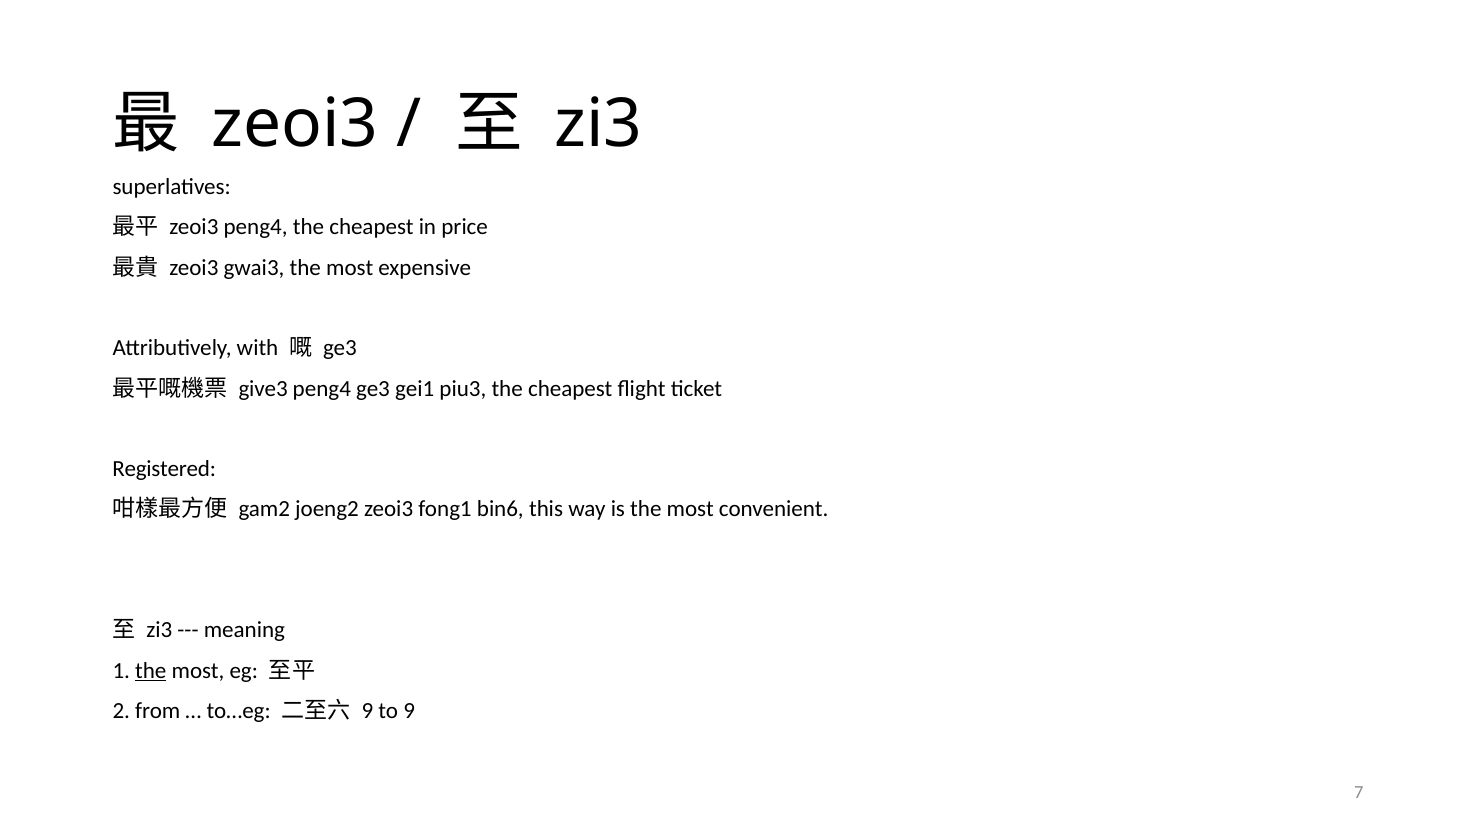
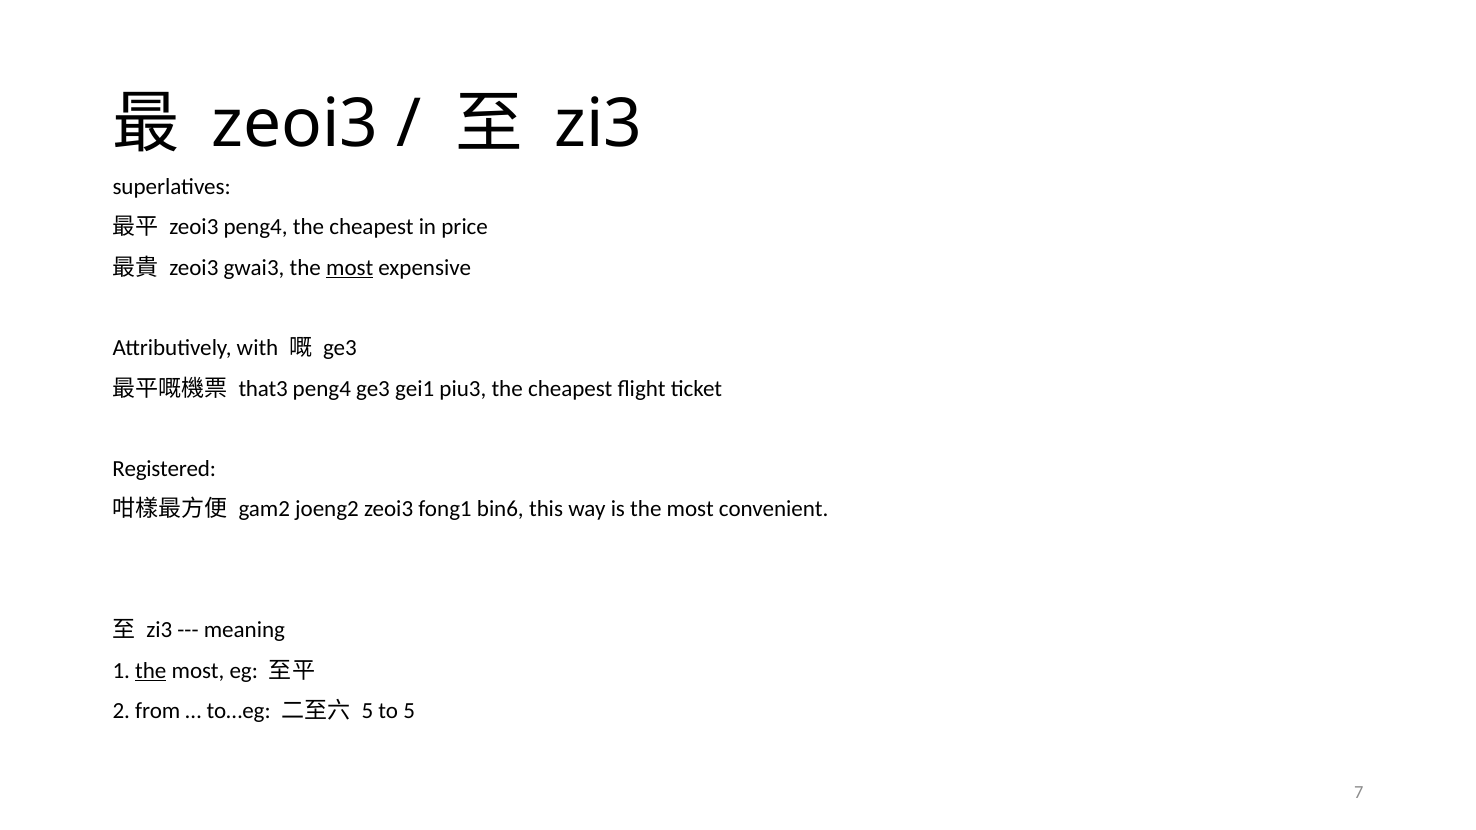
most underline: none -> present (350, 268)
give3: give3 -> that3 (263, 389)
9: 9 -> 5 (367, 711)
to 9: 9 -> 5 (409, 711)
